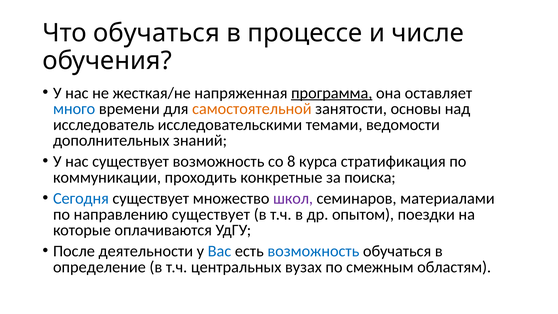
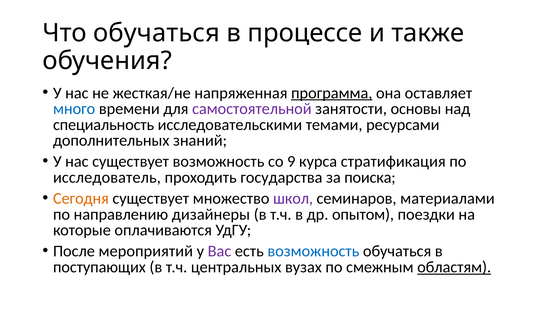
числе: числе -> также (428, 33)
самостоятельной colour: orange -> purple (252, 109)
исследователь: исследователь -> специальность (104, 125)
ведомости: ведомости -> ресурсами (403, 125)
8: 8 -> 9 (291, 161)
коммуникации: коммуникации -> исследователь (107, 177)
конкретные: конкретные -> государства (281, 177)
Сегодня colour: blue -> orange (81, 198)
направлению существует: существует -> дизайнеры (211, 214)
деятельности: деятельности -> мероприятий (146, 251)
Вас colour: blue -> purple (219, 251)
определение: определение -> поступающих (99, 267)
областям underline: none -> present (454, 267)
